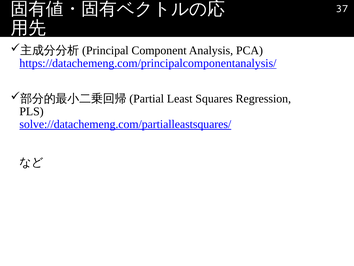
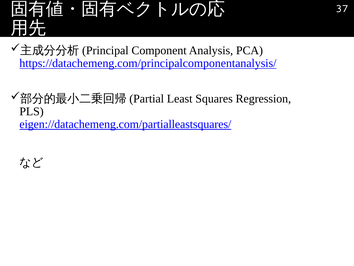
solve://datachemeng.com/partialleastsquares/: solve://datachemeng.com/partialleastsquares/ -> eigen://datachemeng.com/partialleastsquares/ (125, 124)
